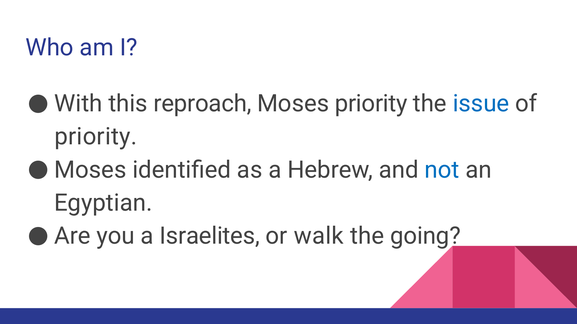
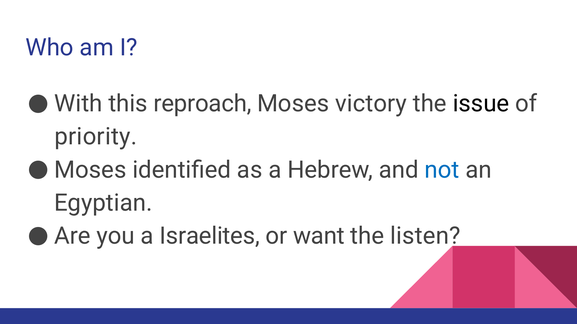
Moses priority: priority -> victory (371, 104)
issue colour: blue -> black (481, 104)
walk: walk -> want (319, 236)
going: going -> listen (425, 236)
